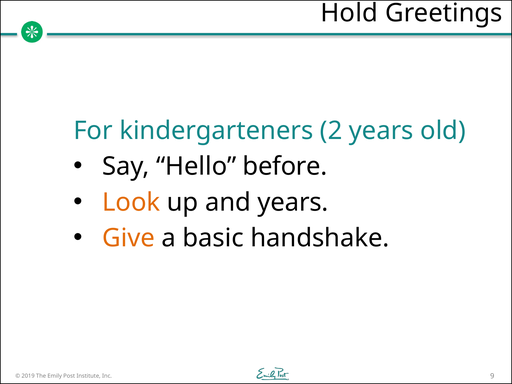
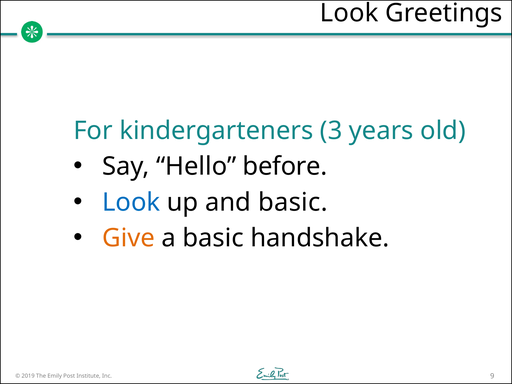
Hold: Hold -> Look (349, 13)
2: 2 -> 3 (331, 131)
Look colour: orange -> blue (131, 202)
and years: years -> basic (293, 202)
